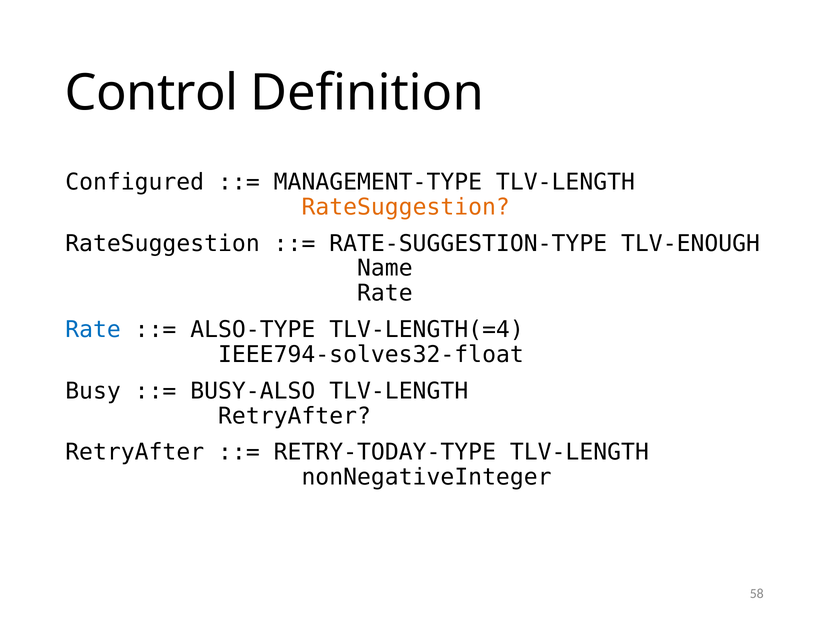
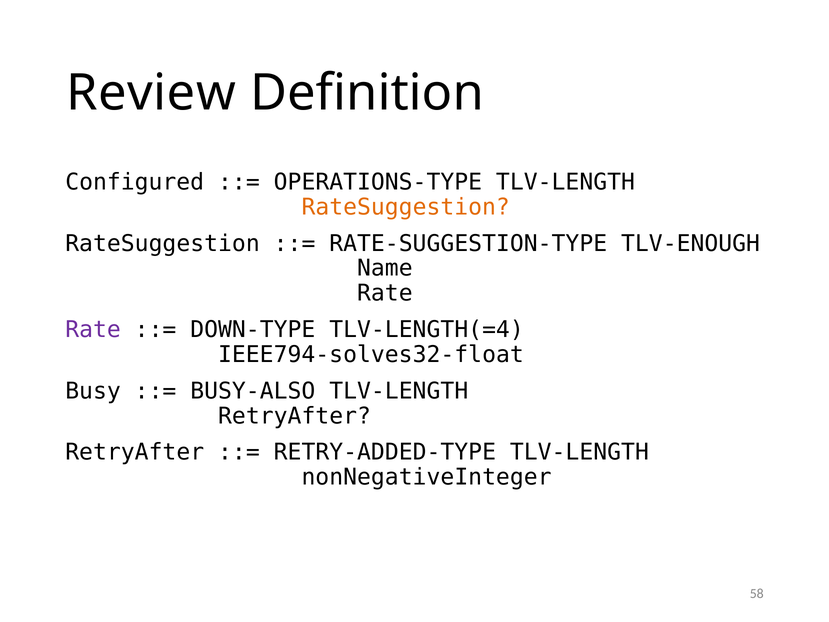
Control: Control -> Review (151, 93)
MANAGEMENT-TYPE: MANAGEMENT-TYPE -> OPERATIONS-TYPE (378, 182)
Rate colour: blue -> purple (93, 330)
ALSO-TYPE: ALSO-TYPE -> DOWN-TYPE (253, 330)
RETRY-TODAY-TYPE: RETRY-TODAY-TYPE -> RETRY-ADDED-TYPE (385, 452)
